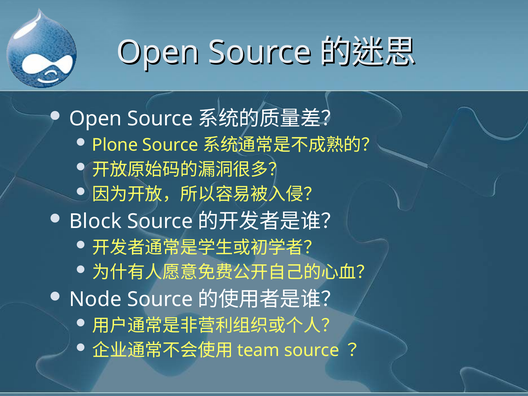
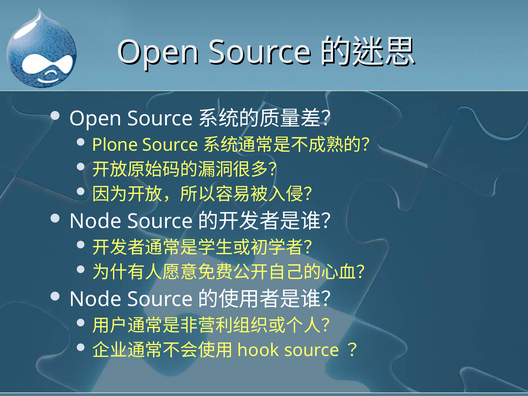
Block: Block -> Node (95, 221)
team: team -> hook (258, 350)
